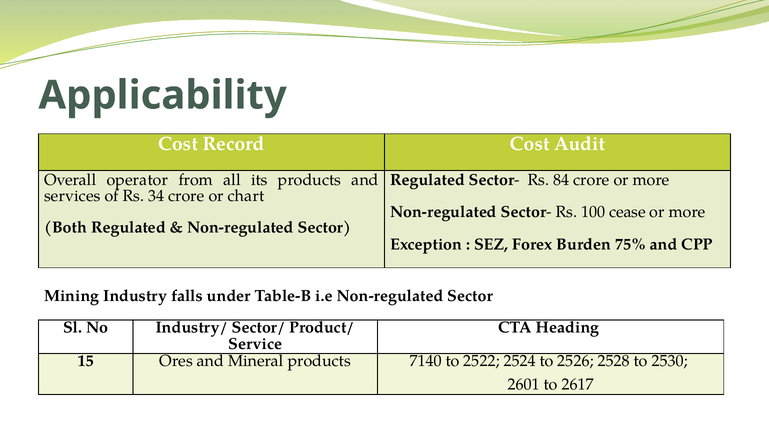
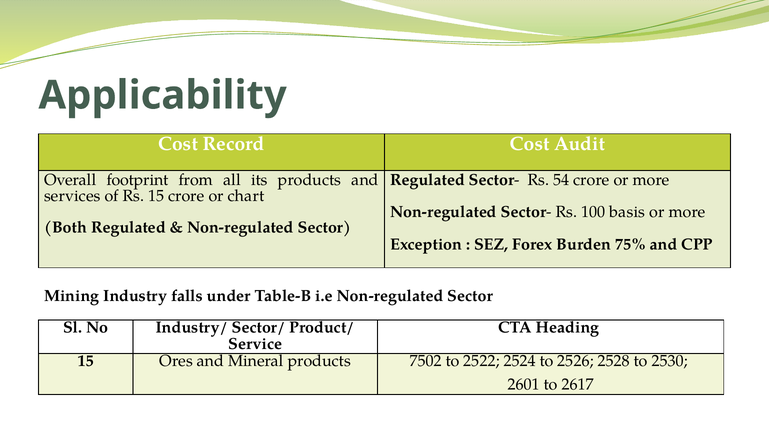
84: 84 -> 54 (561, 180)
operator: operator -> footprint (137, 180)
Rs 34: 34 -> 15 (156, 196)
cease: cease -> basis (627, 212)
7140: 7140 -> 7502 (426, 361)
